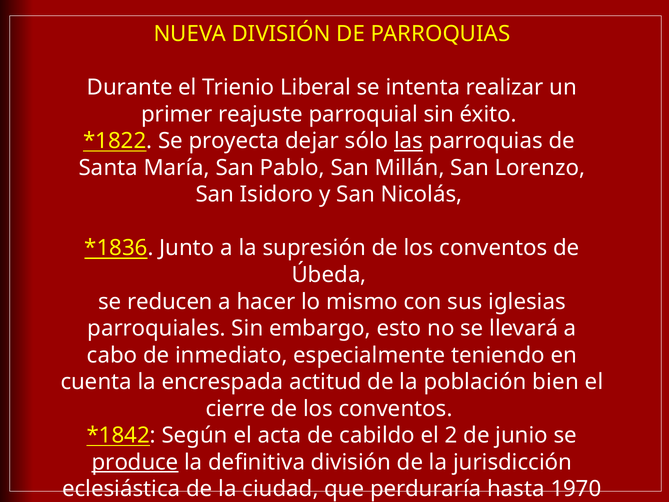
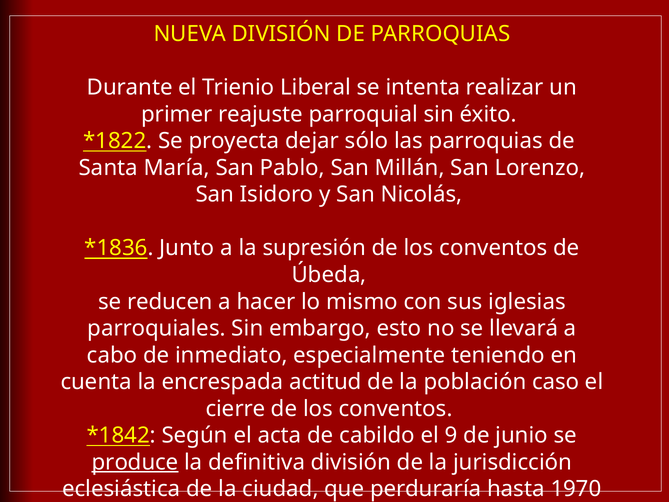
las underline: present -> none (408, 141)
bien: bien -> caso (556, 382)
2: 2 -> 9 (451, 435)
